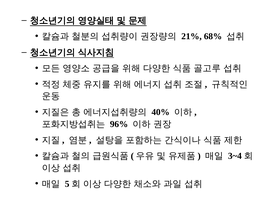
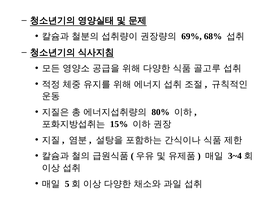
21%: 21% -> 69% (191, 36)
40%: 40% -> 80% (161, 112)
96%: 96% -> 15% (119, 124)
